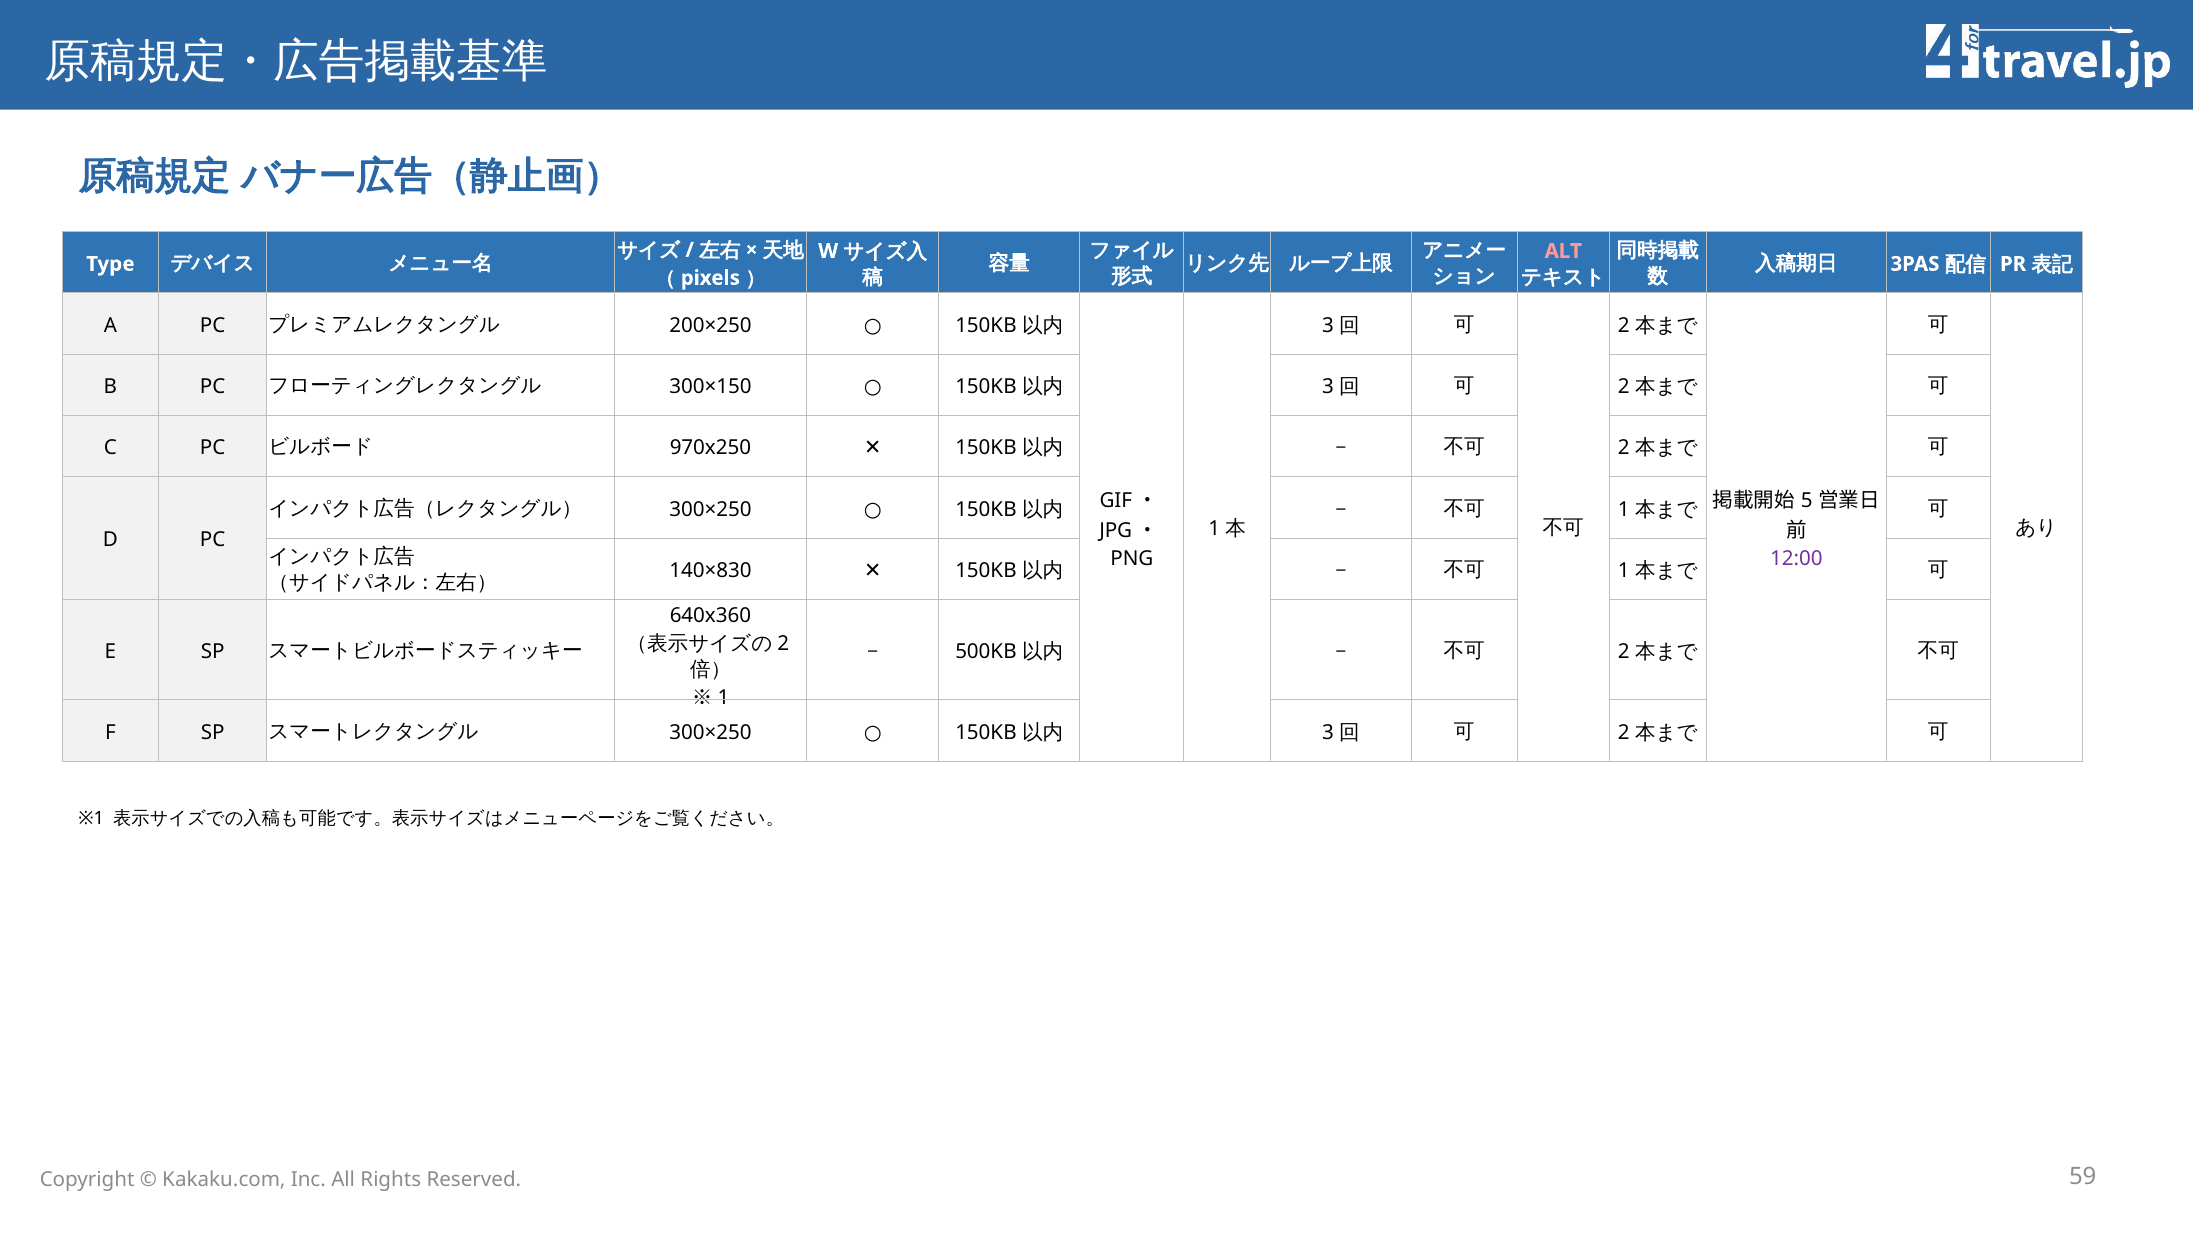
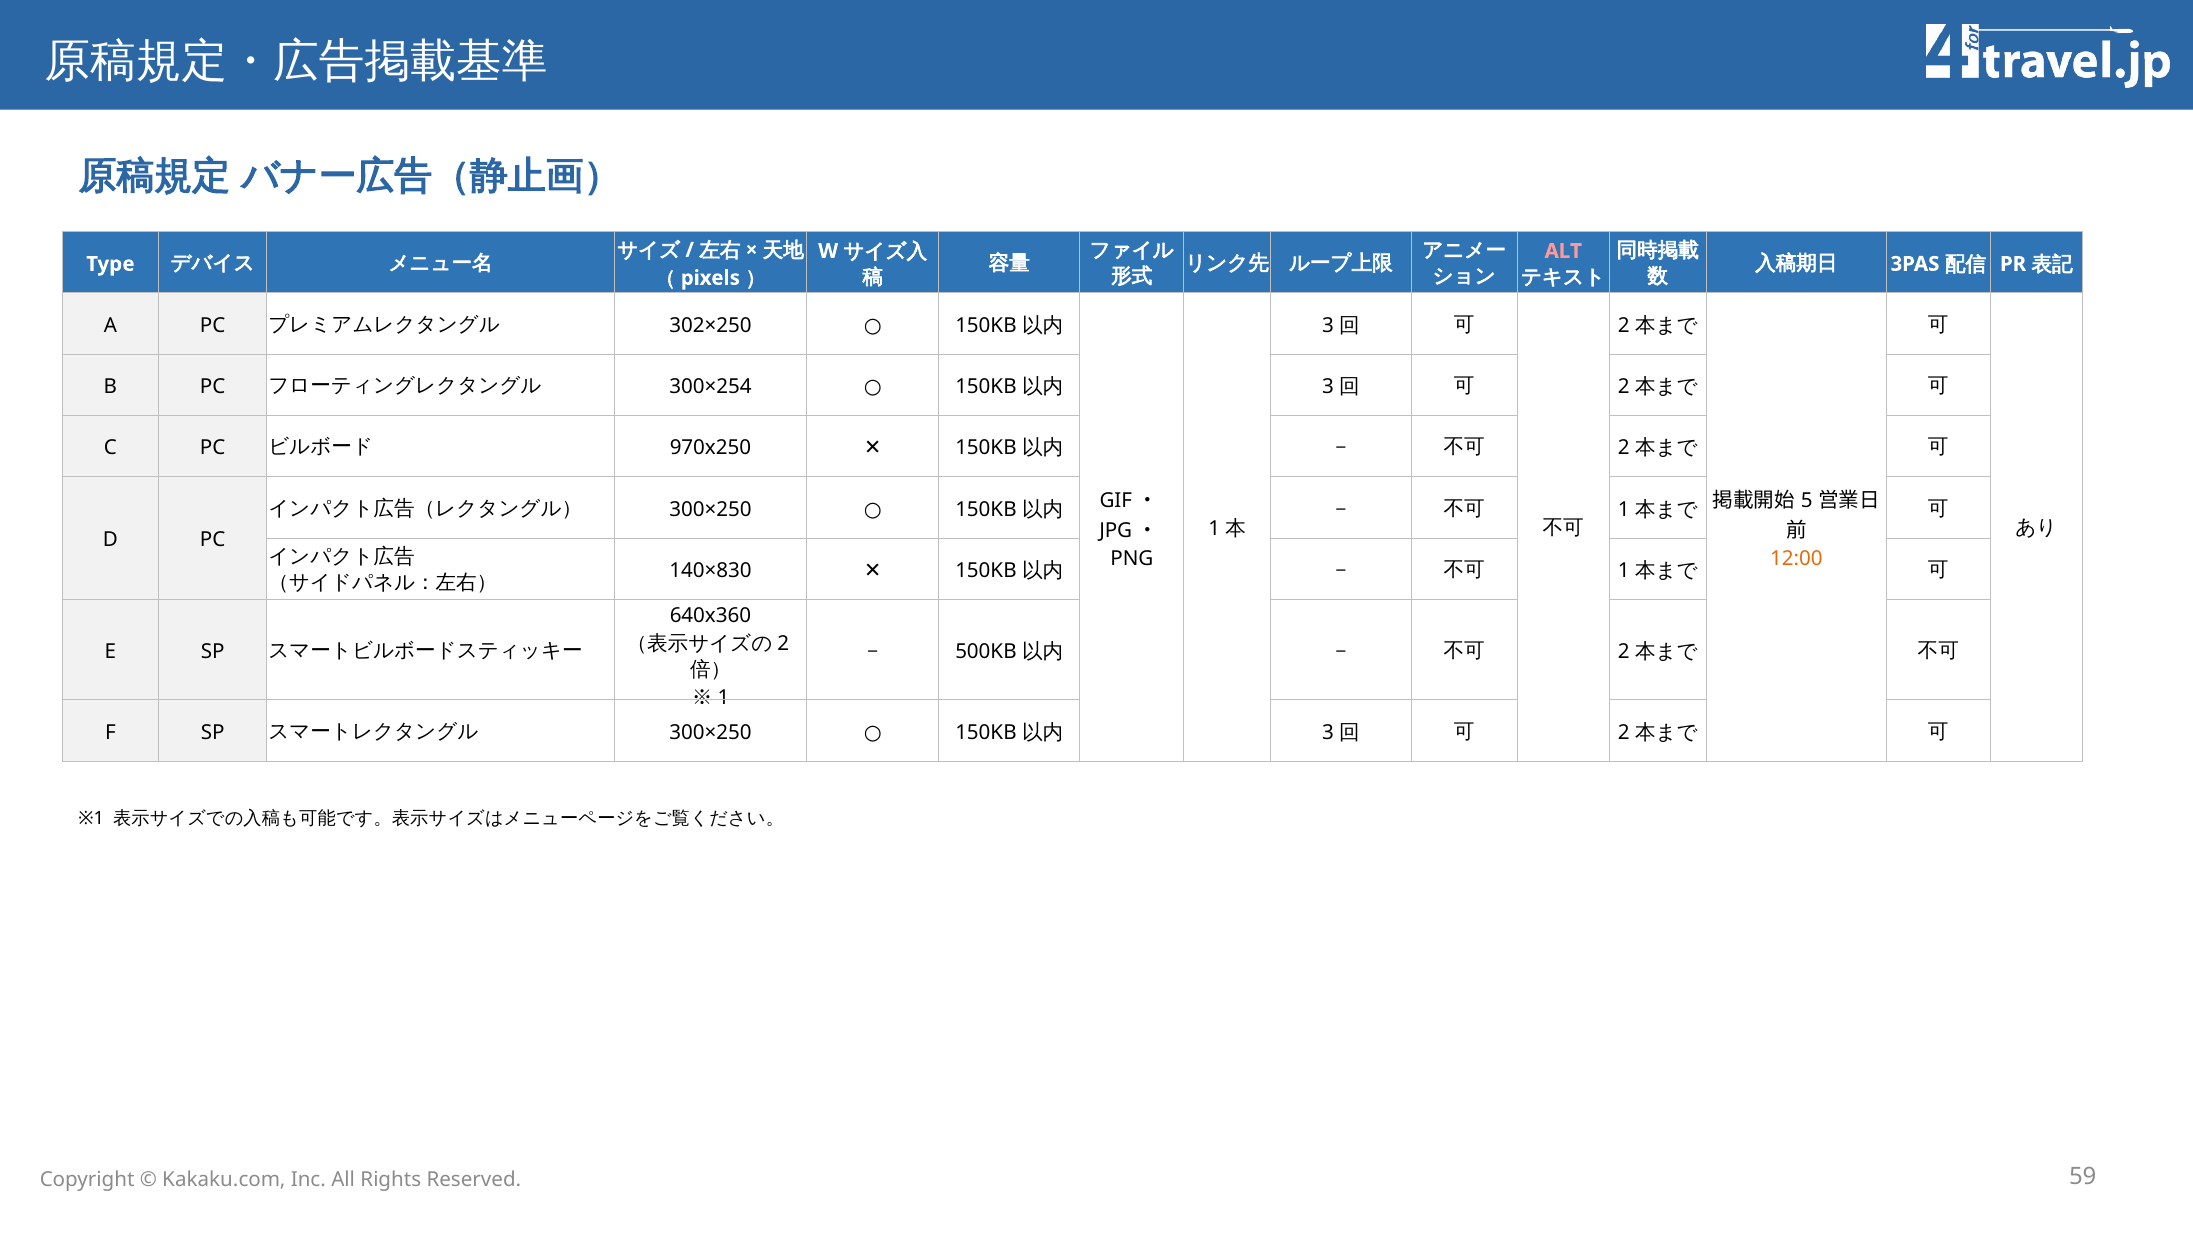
200×250: 200×250 -> 302×250 (711, 325)
300×150: 300×150 -> 300×254 (711, 387)
12:00 colour: purple -> orange (1796, 559)
